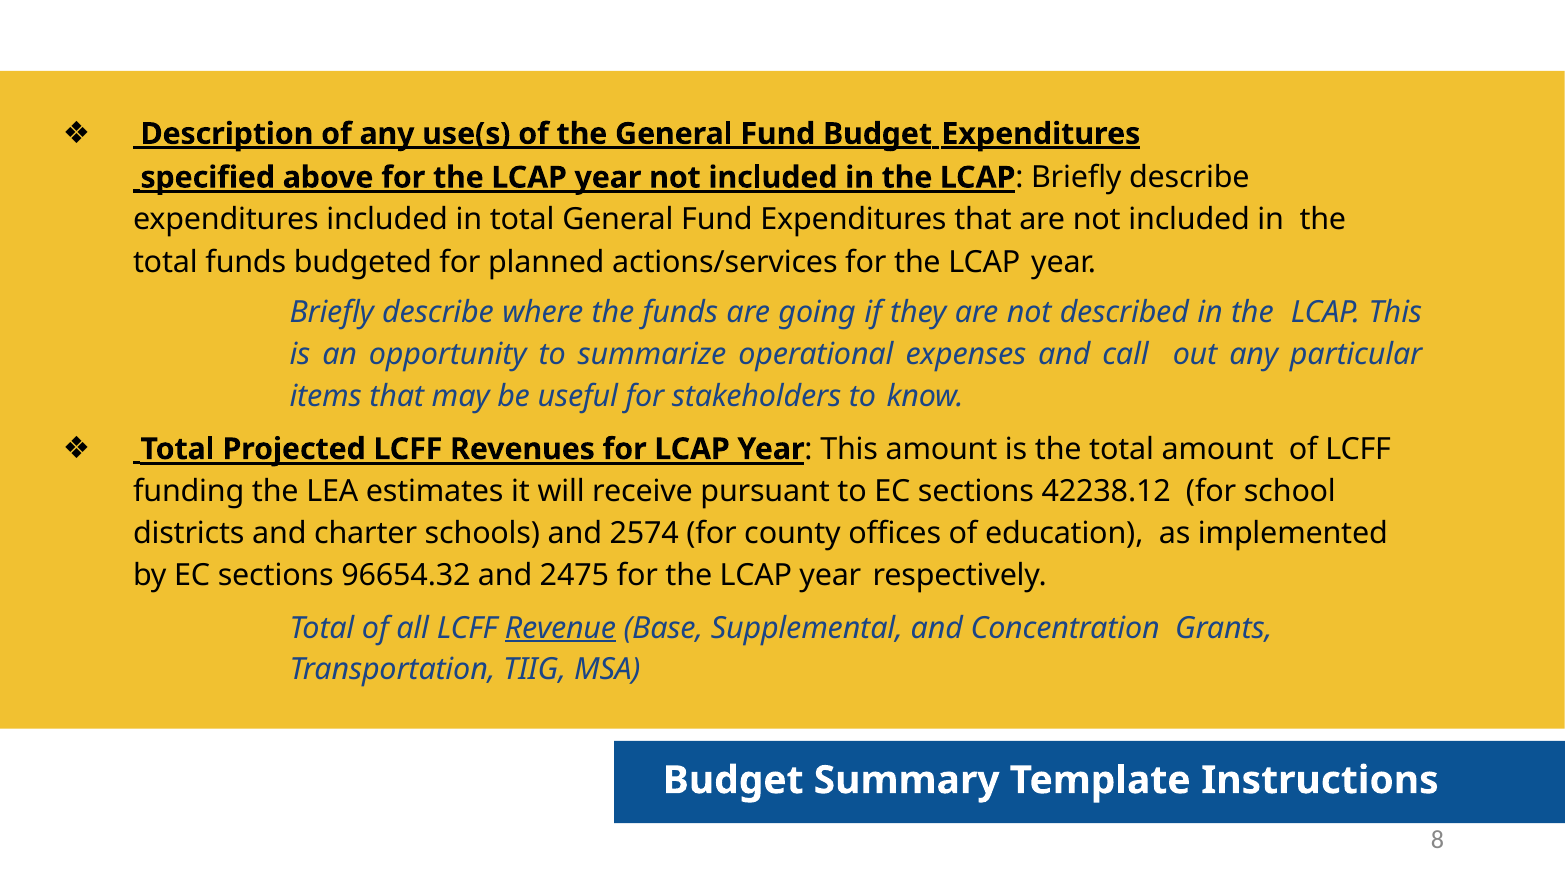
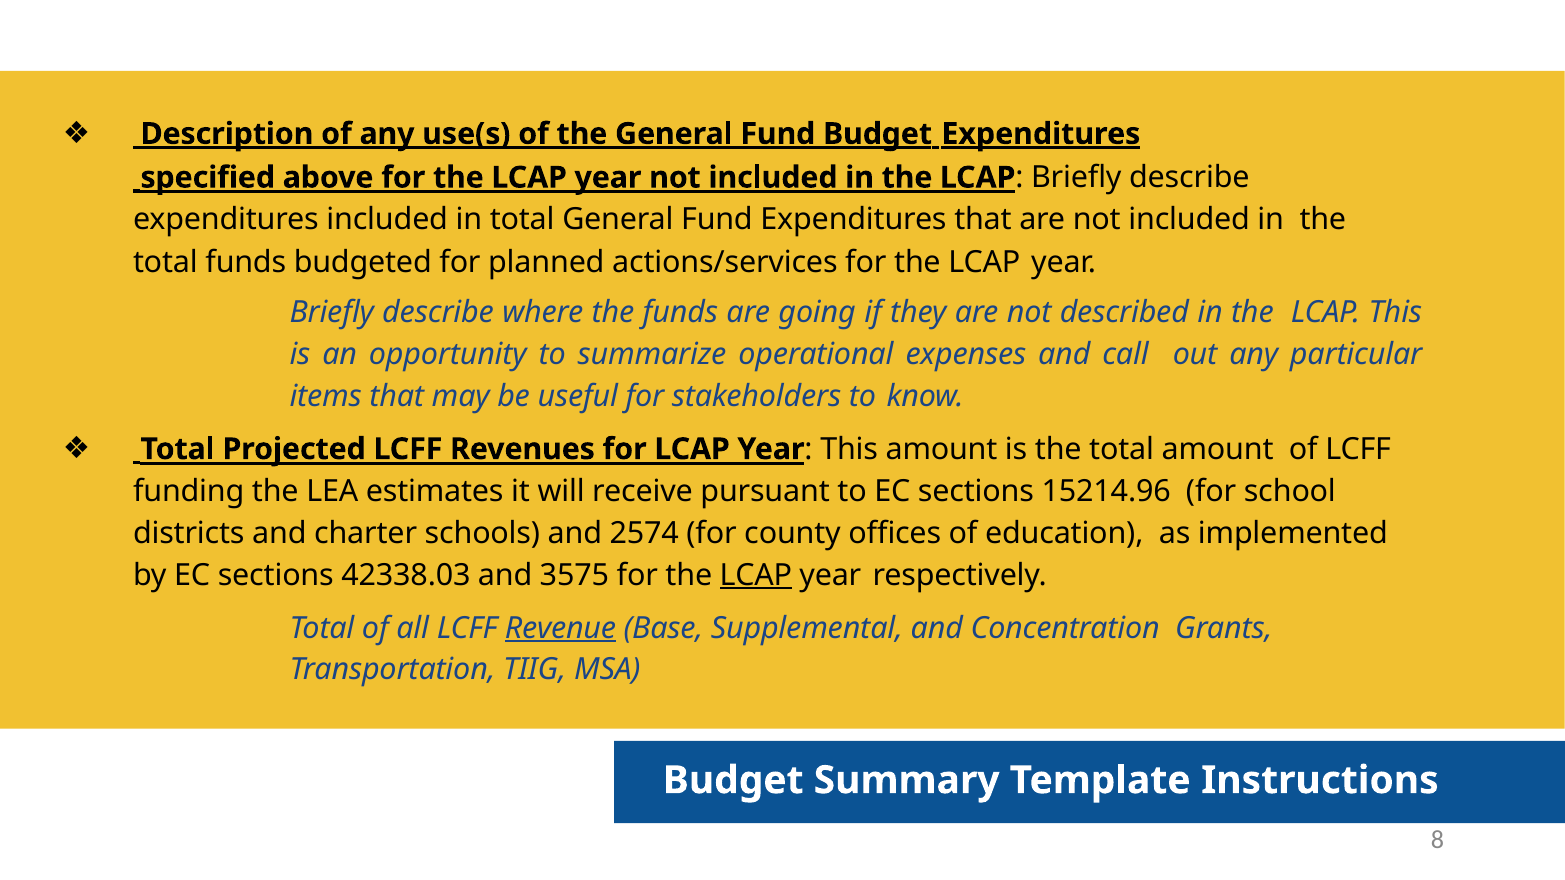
42238.12: 42238.12 -> 15214.96 (1106, 491)
96654.32: 96654.32 -> 42338.03 (406, 575)
2475: 2475 -> 3575 (574, 575)
LCAP underline: none -> present (756, 575)
